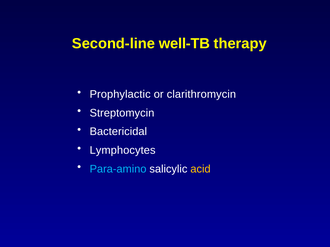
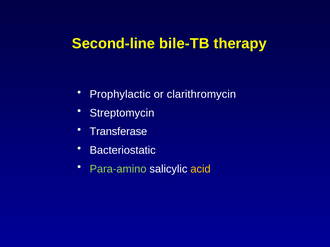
well-TB: well-TB -> bile-TB (184, 44)
Bactericidal: Bactericidal -> Transferase (118, 132)
Lymphocytes: Lymphocytes -> Bacteriostatic (123, 151)
Para-amino colour: light blue -> light green (118, 169)
